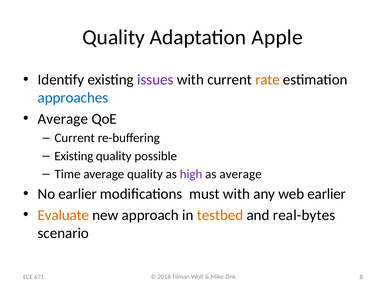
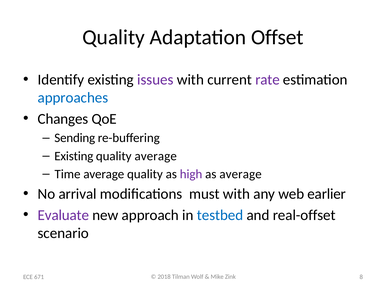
Apple: Apple -> Offset (277, 37)
rate colour: orange -> purple (268, 80)
Average: Average -> Changes (63, 119)
Current: Current -> Sending (75, 138)
quality possible: possible -> average (156, 156)
No earlier: earlier -> arrival (78, 194)
Evaluate colour: orange -> purple (63, 215)
testbed colour: orange -> blue (220, 215)
real-bytes: real-bytes -> real-offset (304, 215)
